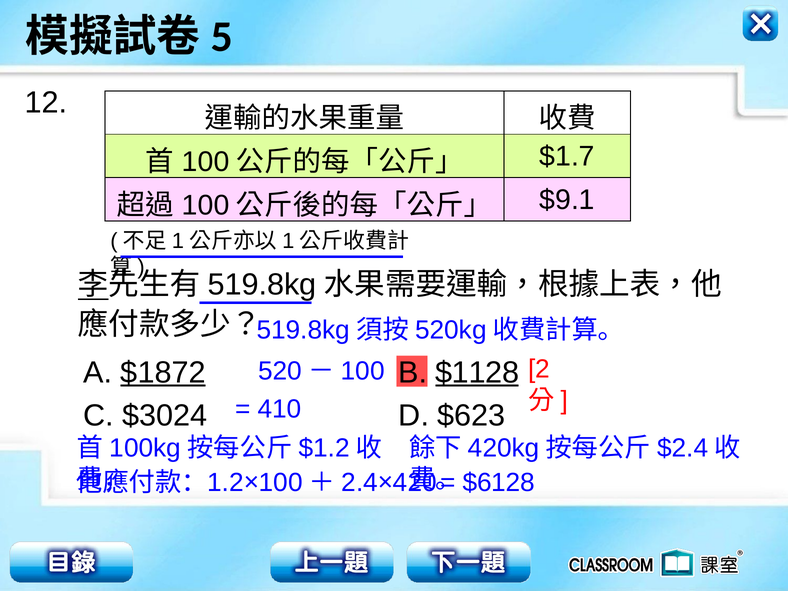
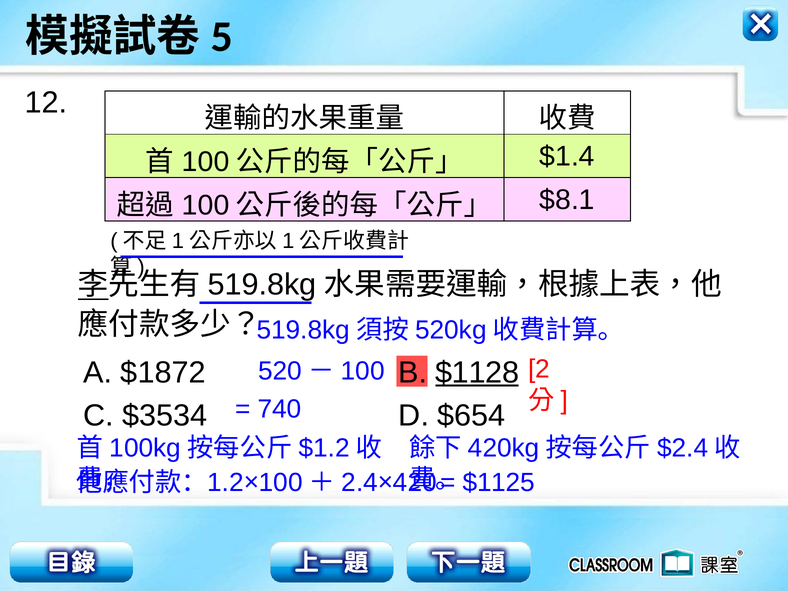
$1.7: $1.7 -> $1.4 (567, 156)
$9.1: $9.1 -> $8.1 (567, 200)
$1872 underline: present -> none (163, 372)
410: 410 -> 740 (280, 409)
$3024: $3024 -> $3534 (165, 416)
$623: $623 -> $654 (471, 416)
$6128: $6128 -> $1125 (499, 483)
